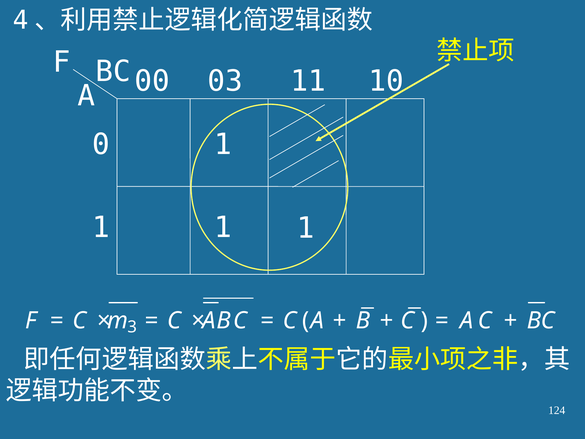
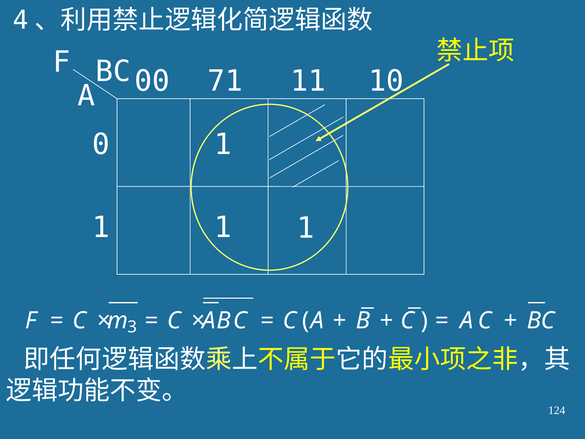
03: 03 -> 71 (225, 81)
